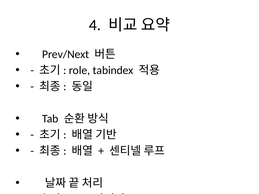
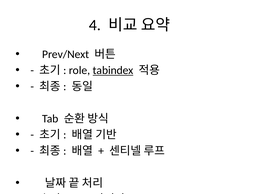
tabindex underline: none -> present (113, 70)
